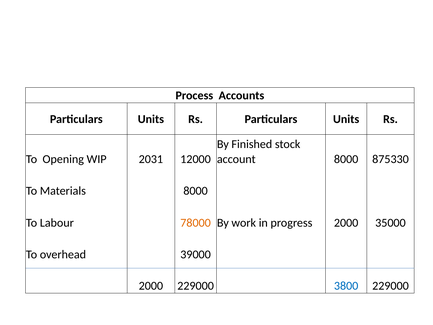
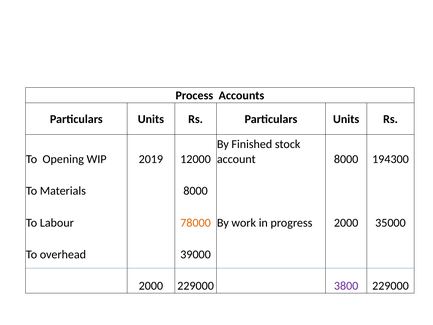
2031: 2031 -> 2019 (151, 159)
875330: 875330 -> 194300 (391, 159)
3800 colour: blue -> purple (346, 286)
